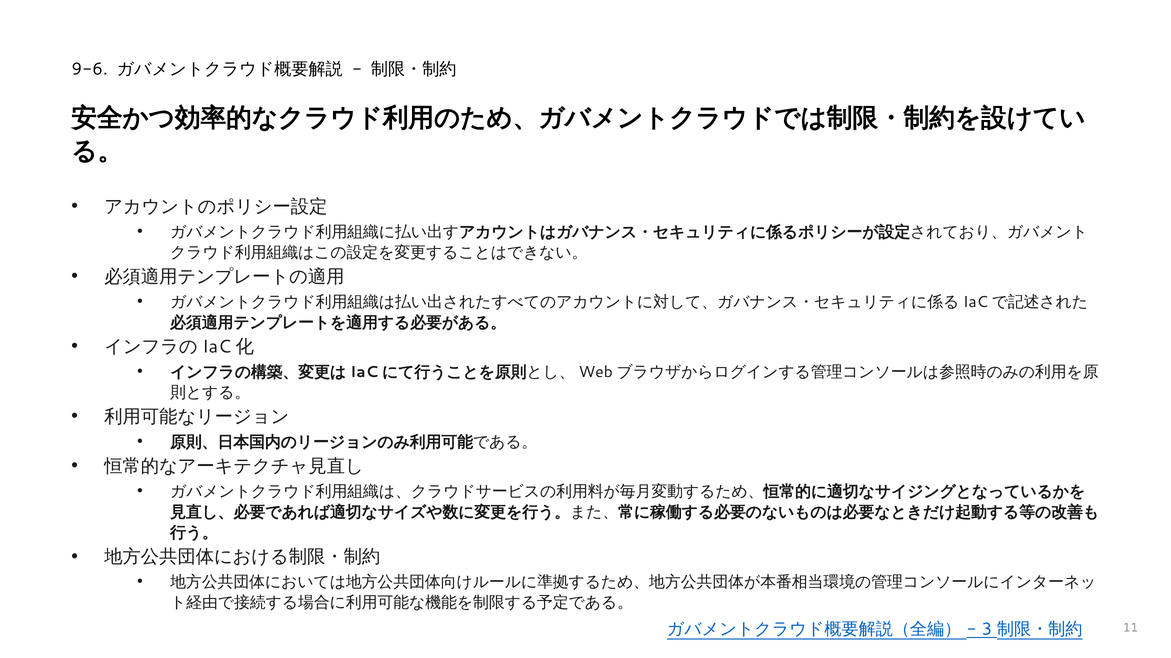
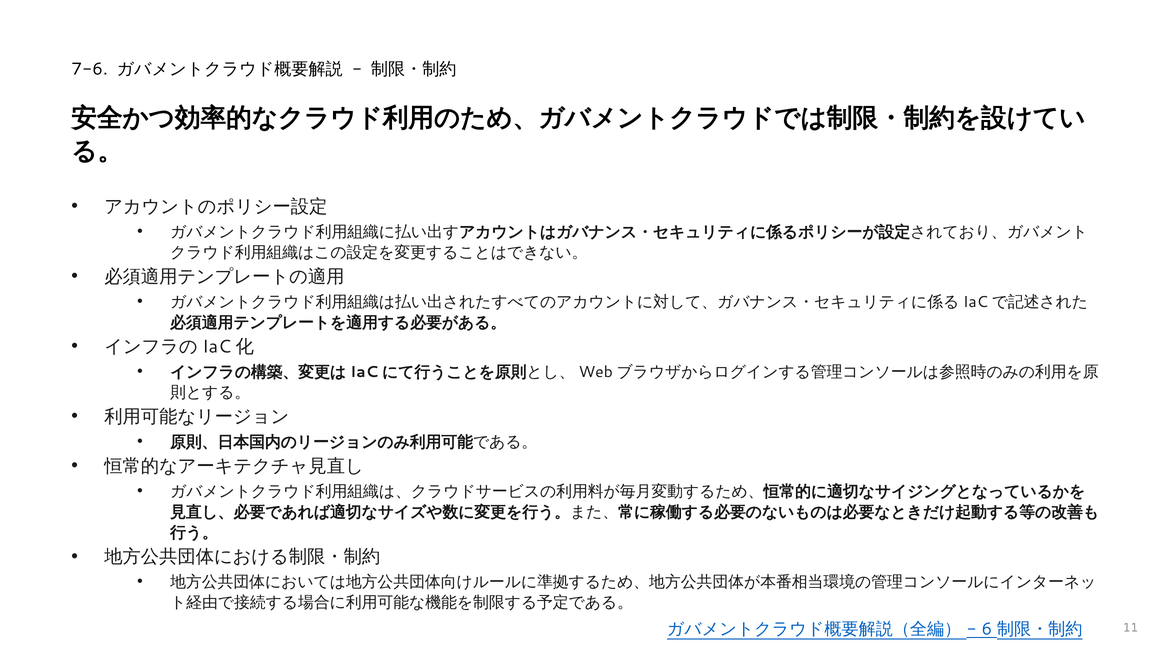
9-6: 9-6 -> 7-6 (90, 69)
3: 3 -> 6 (987, 630)
